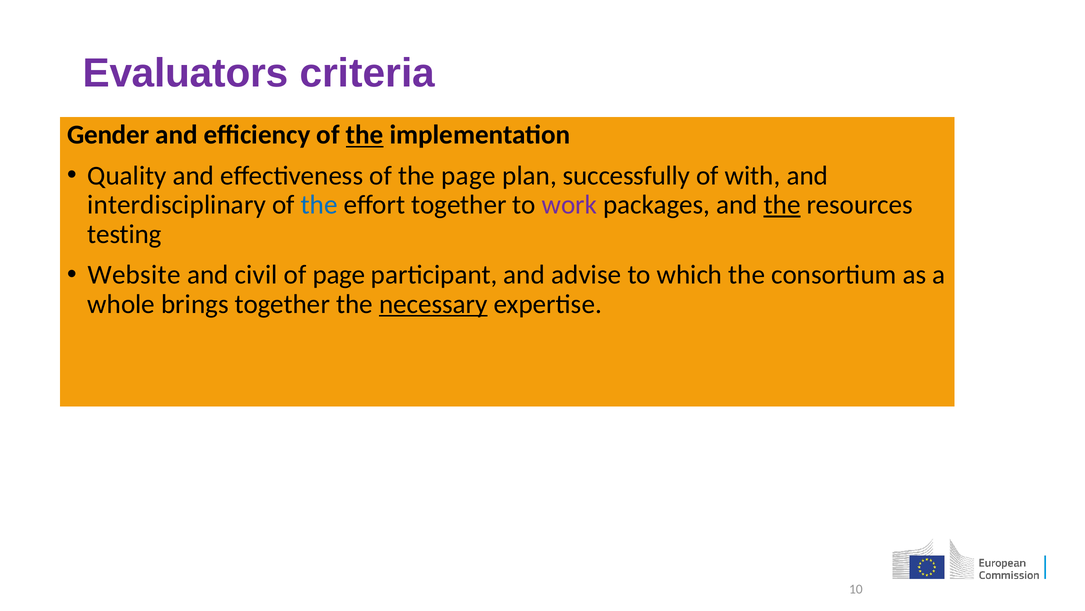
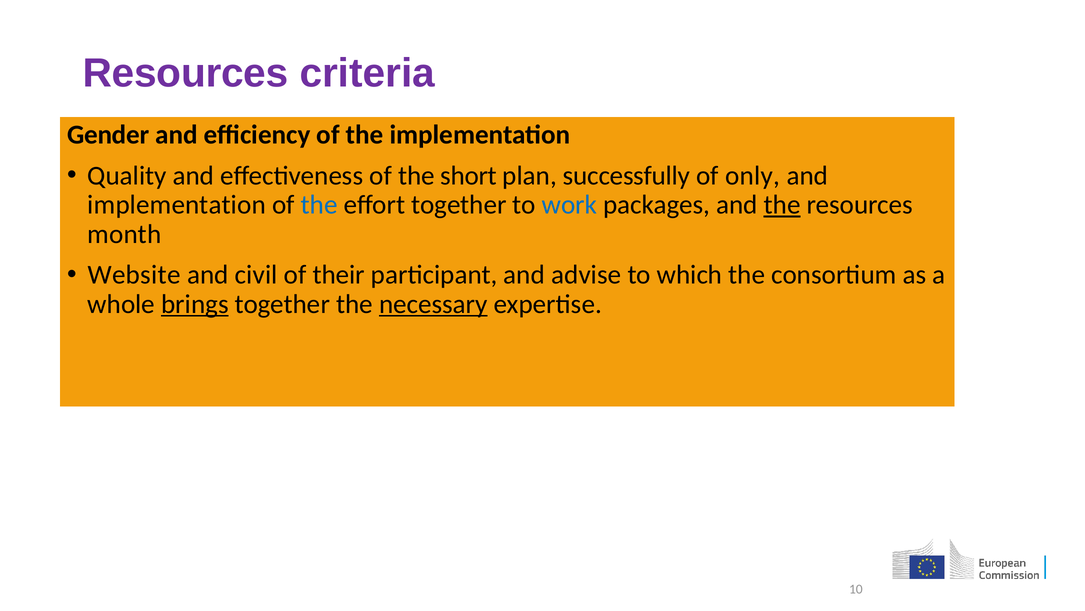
Evaluators: Evaluators -> Resources (186, 73)
the underline: present -> none (365, 135)
the page: page -> short (469, 175)
with: with -> only (753, 175)
interdisciplinary: interdisciplinary -> implementation (177, 205)
work colour: purple -> blue (569, 205)
testing: testing -> month (124, 234)
of page: page -> their (339, 275)
brings underline: none -> present (195, 304)
